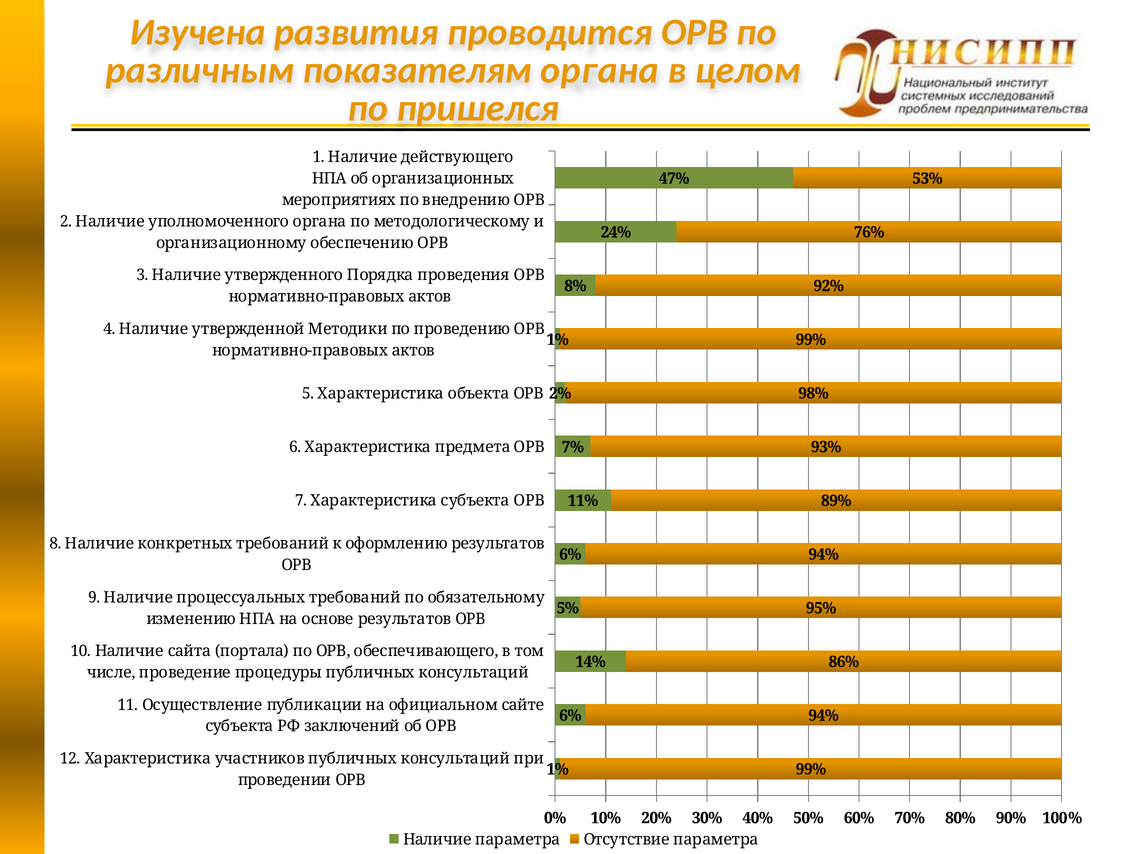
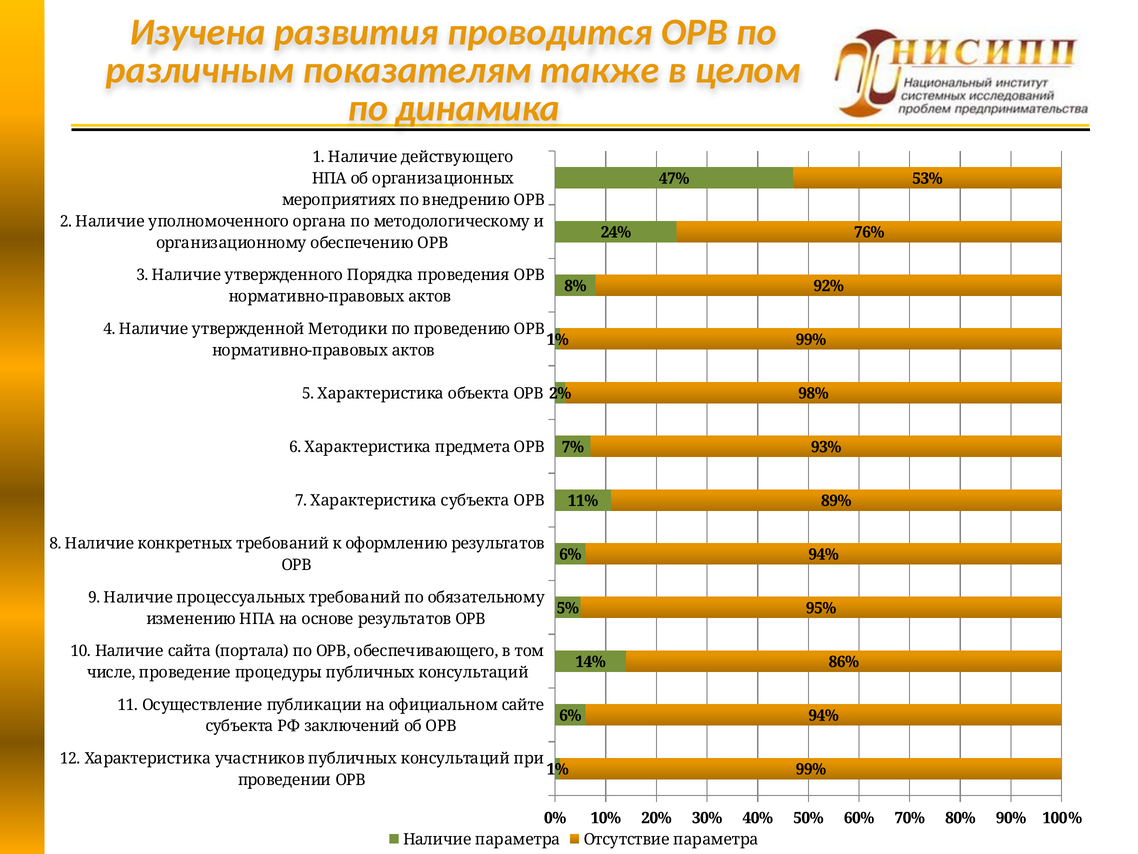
показателям органа: органа -> также (600, 70)
пришелся: пришелся -> динамика (478, 108)
